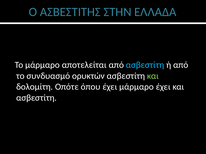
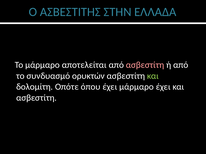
ασβεστίτη colour: light blue -> pink (145, 65)
